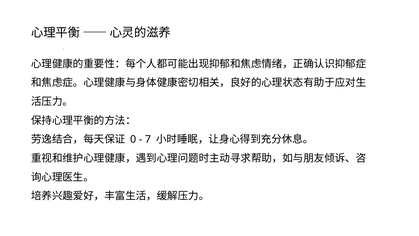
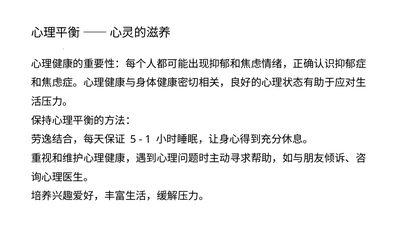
0: 0 -> 5 (133, 139)
7: 7 -> 1 (148, 139)
